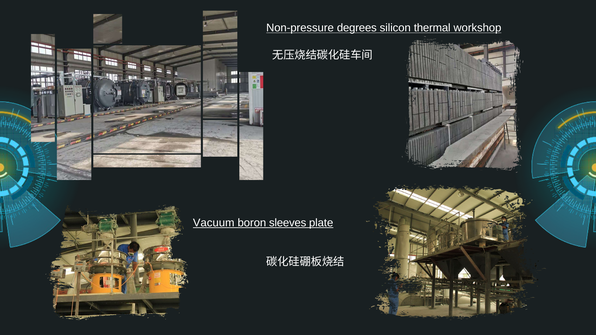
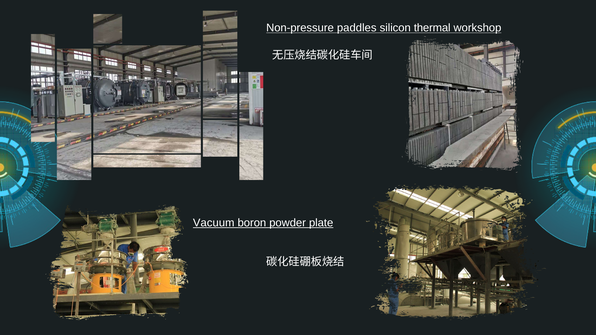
degrees: degrees -> paddles (357, 28)
sleeves: sleeves -> powder (288, 223)
